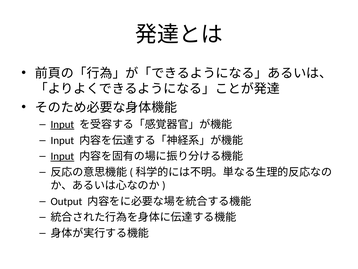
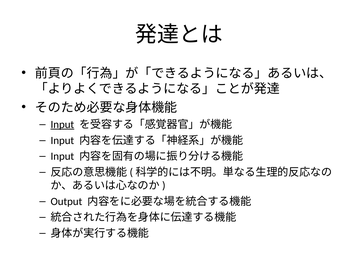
Input underline: present -> none (62, 156)
